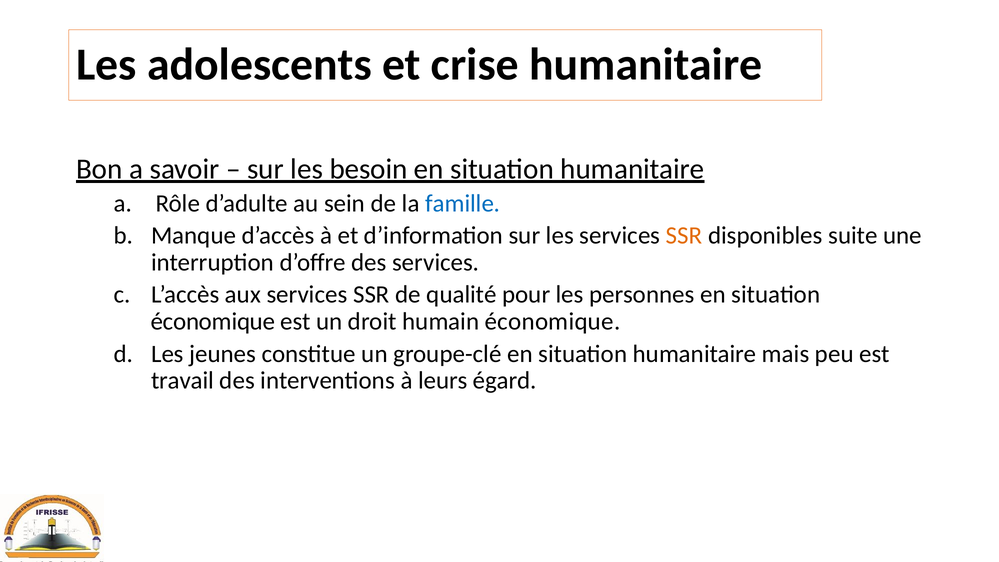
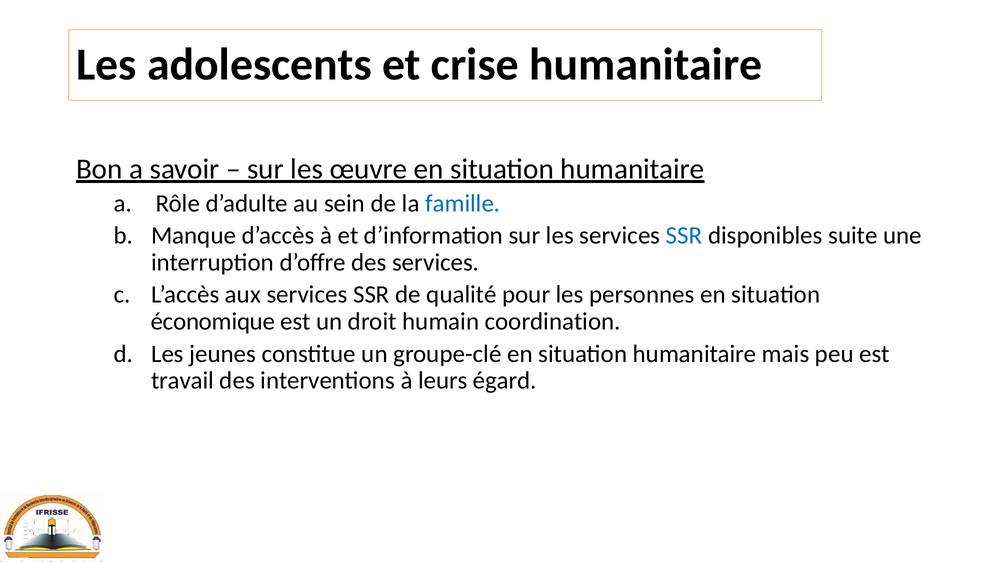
besoin: besoin -> œuvre (368, 169)
SSR colour: orange -> blue (684, 235)
humain économique: économique -> coordination (553, 322)
